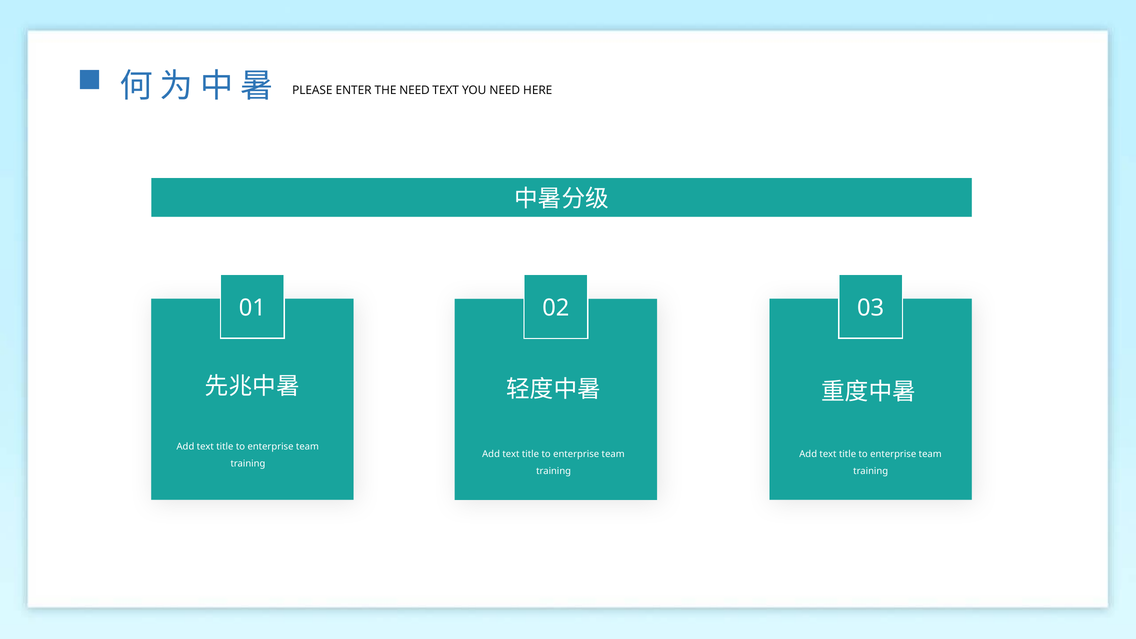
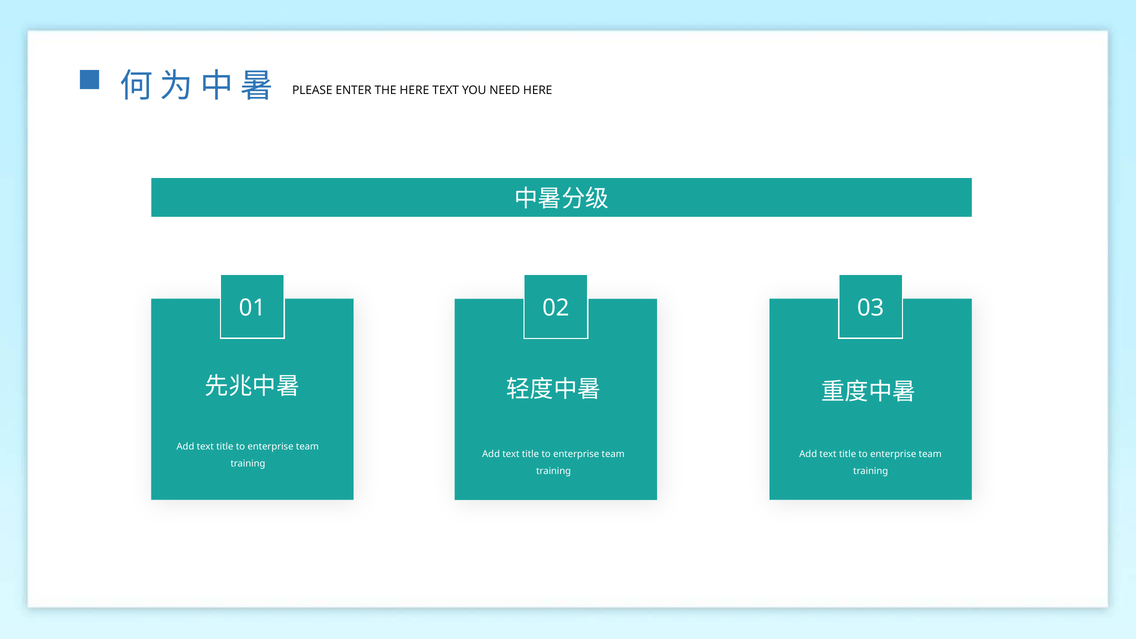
THE NEED: NEED -> HERE (414, 90)
